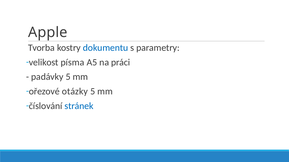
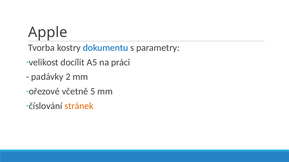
písma: písma -> docílit (73, 62)
padávky 5: 5 -> 2 (68, 77)
otázky: otázky -> včetně (75, 92)
stránek colour: blue -> orange (79, 106)
